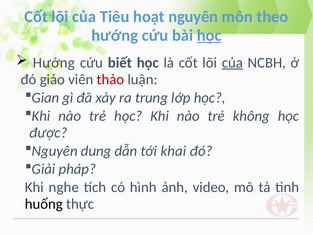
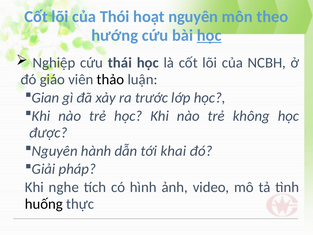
Tiêu: Tiêu -> Thói (115, 17)
Hướng: Hướng -> Nghiệp (54, 63)
biết: biết -> thái (120, 63)
của underline: present -> none (232, 63)
thảo colour: red -> black (111, 79)
trung: trung -> trước (152, 98)
dung: dung -> hành (96, 151)
